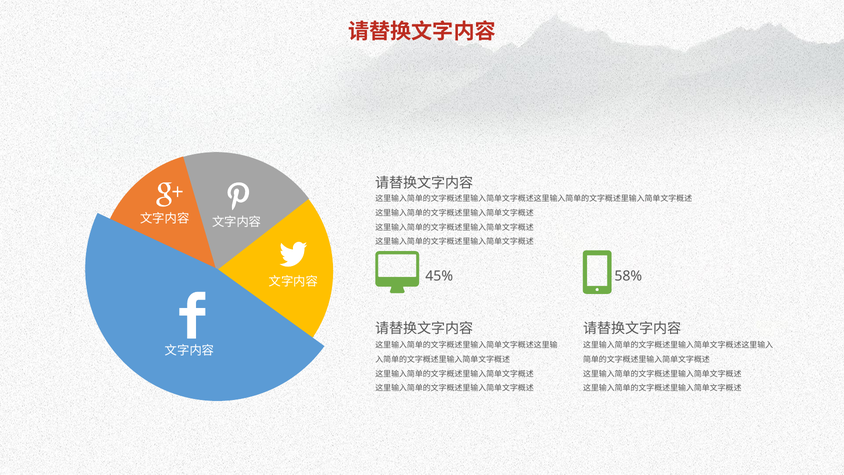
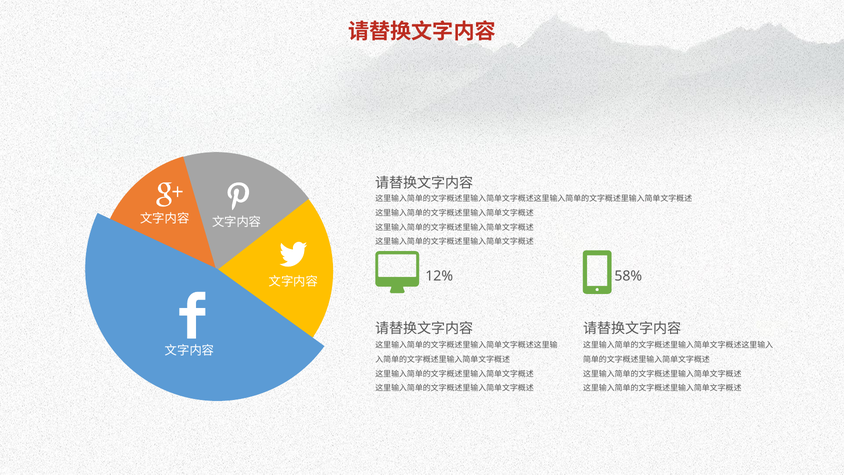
45%: 45% -> 12% (439, 276)
